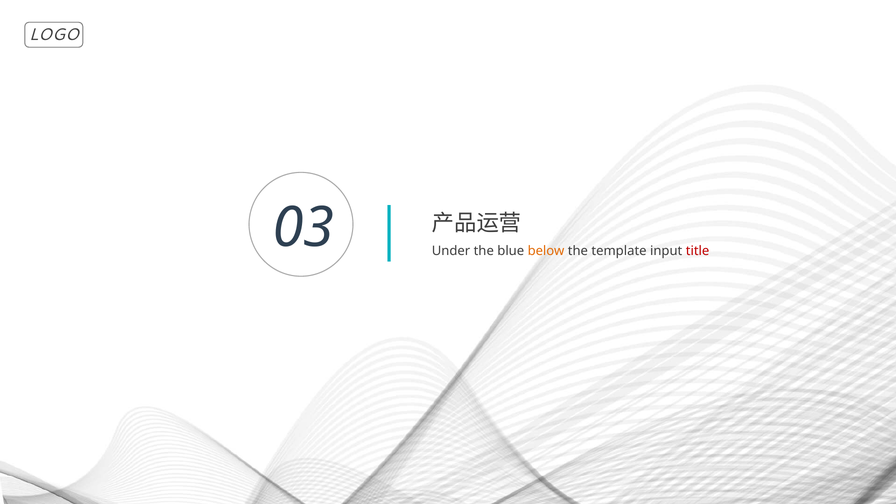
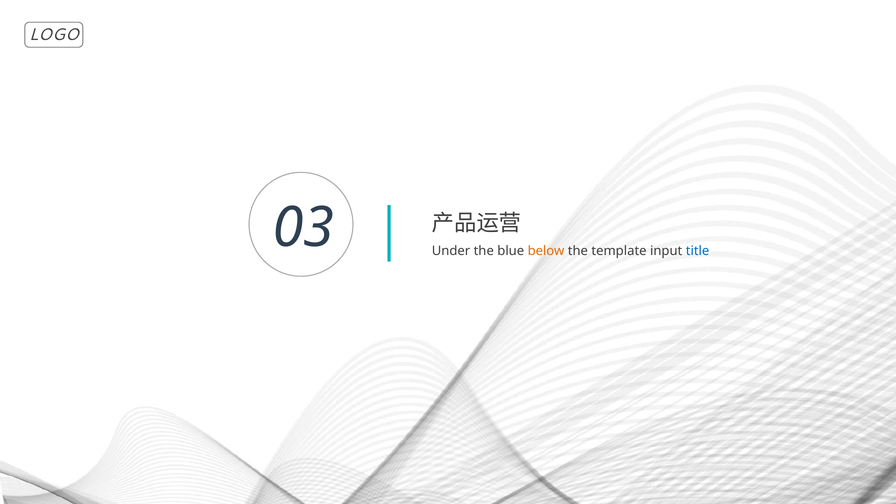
title colour: red -> blue (698, 251)
